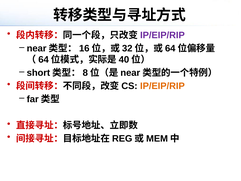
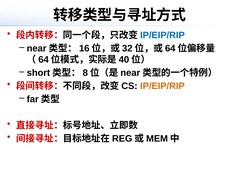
IP/EIP/RIP colour: purple -> blue (162, 35)
